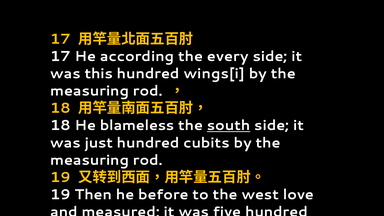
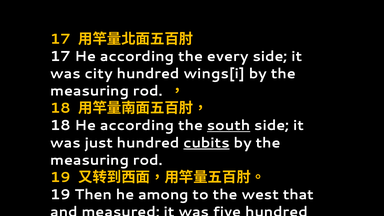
this: this -> city (99, 74)
18 He blameless: blameless -> according (137, 125)
cubits underline: none -> present (206, 143)
before: before -> among (163, 195)
love: love -> that (298, 195)
